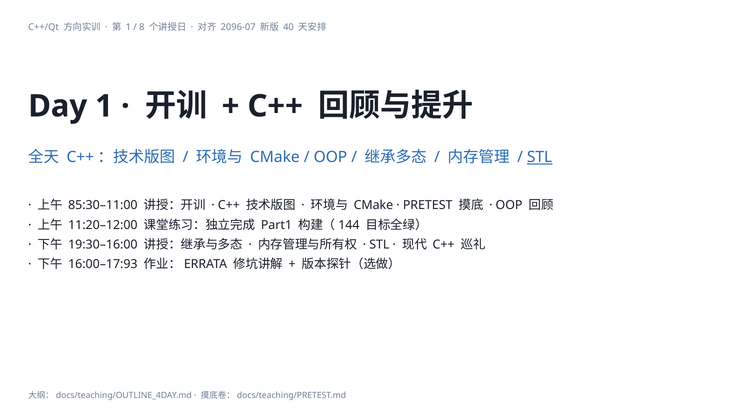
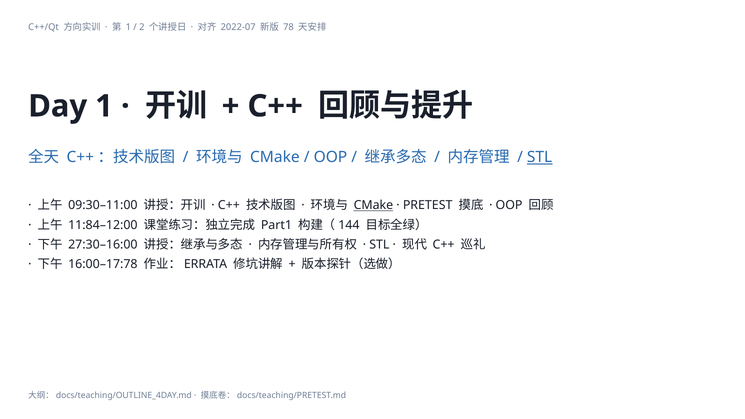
8: 8 -> 2 (142, 27)
2096-07: 2096-07 -> 2022-07 (238, 27)
40: 40 -> 78 (288, 27)
85:30–11:00: 85:30–11:00 -> 09:30–11:00 (103, 205)
CMake underline: none -> present (373, 205)
11:20–12:00: 11:20–12:00 -> 11:84–12:00 (103, 225)
19:30–16:00: 19:30–16:00 -> 27:30–16:00 (103, 245)
16:00–17:93: 16:00–17:93 -> 16:00–17:78 (103, 264)
